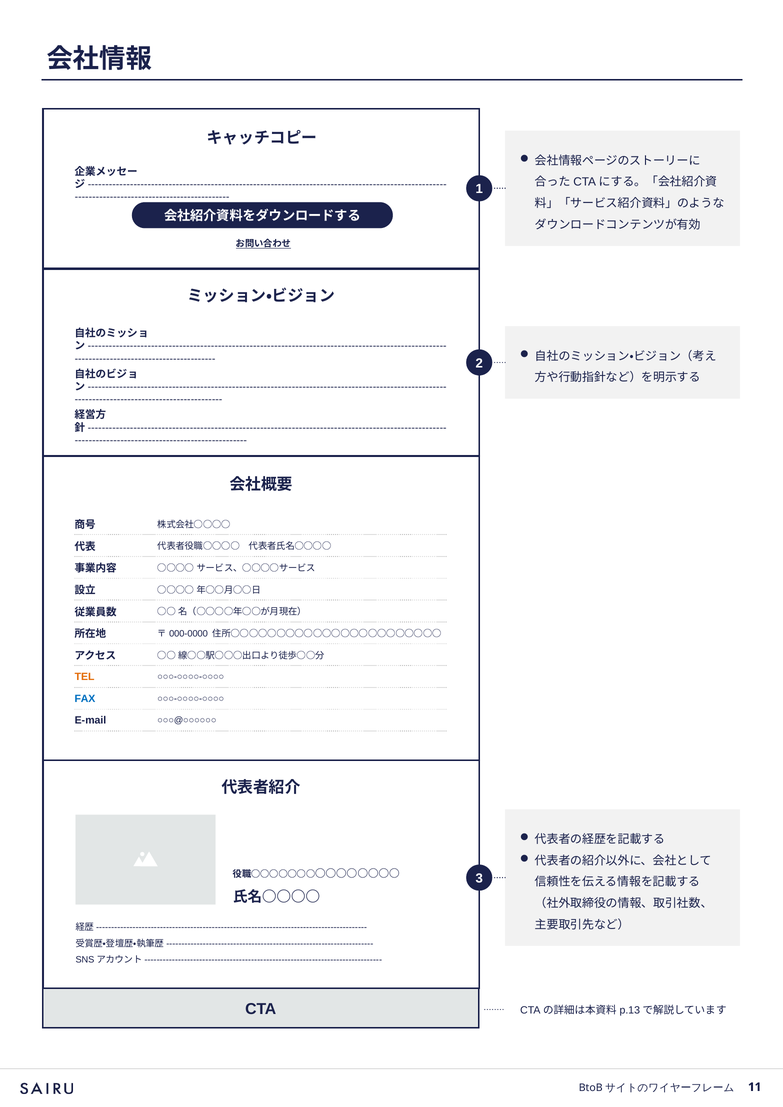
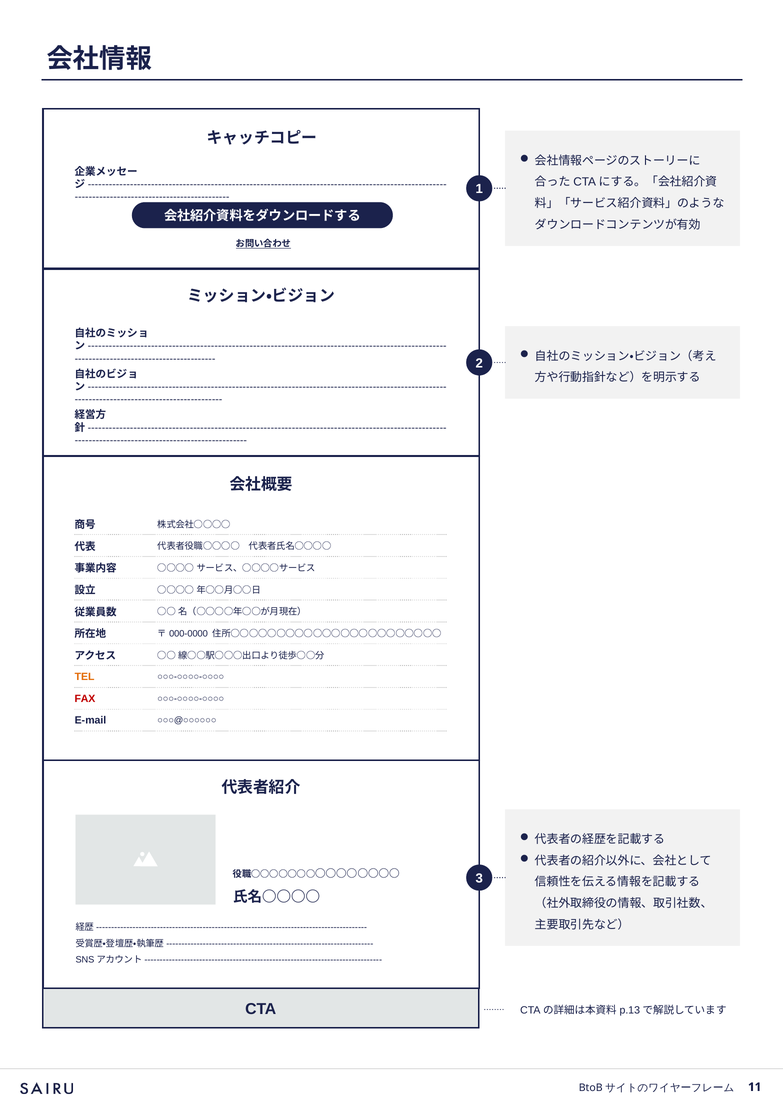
FAX colour: blue -> red (85, 699)
